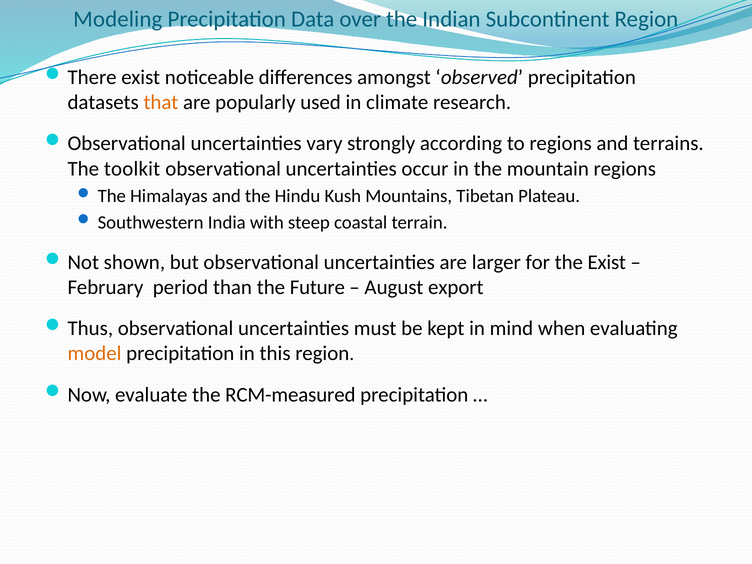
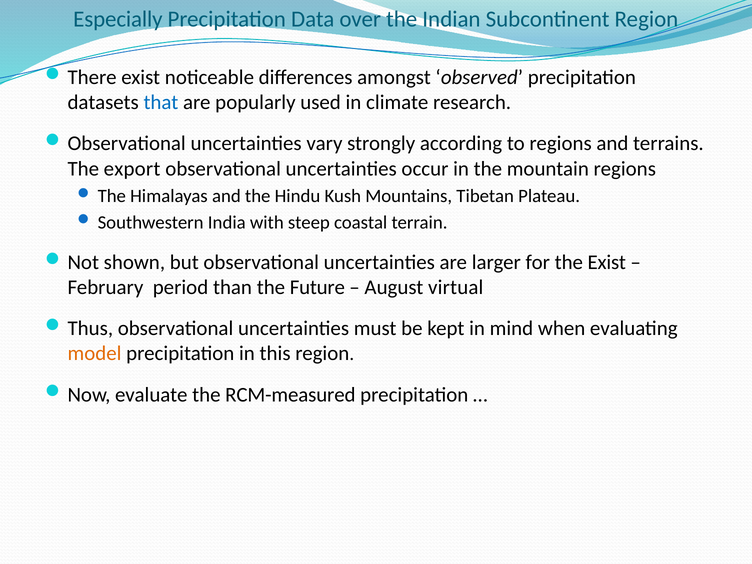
Modeling: Modeling -> Especially (118, 19)
that colour: orange -> blue (161, 103)
toolkit: toolkit -> export (132, 169)
export: export -> virtual (456, 287)
